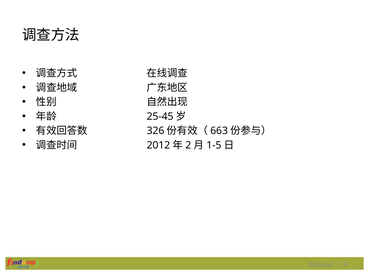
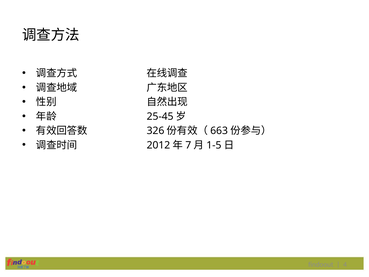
2: 2 -> 7 (188, 145)
